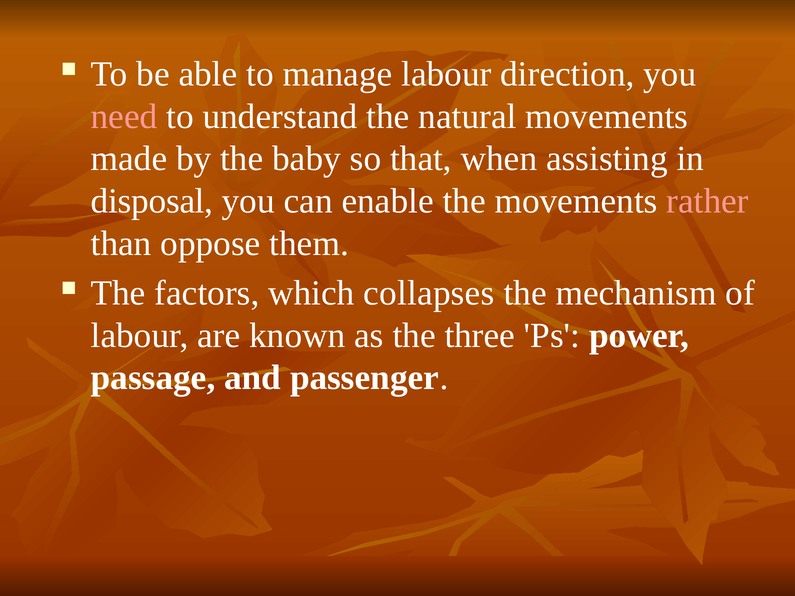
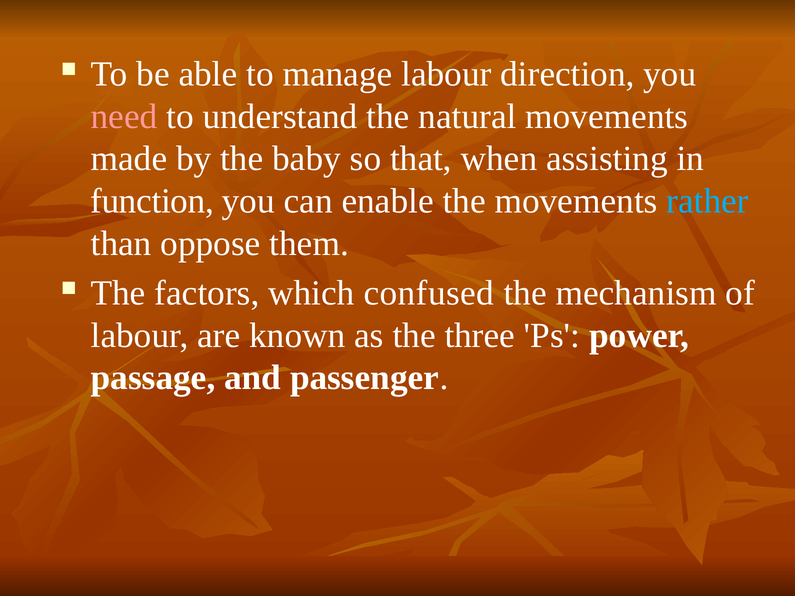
disposal: disposal -> function (152, 201)
rather colour: pink -> light blue (708, 201)
collapses: collapses -> confused (429, 293)
